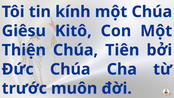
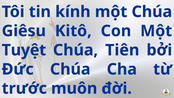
Thiện: Thiện -> Tuyệt (24, 50)
